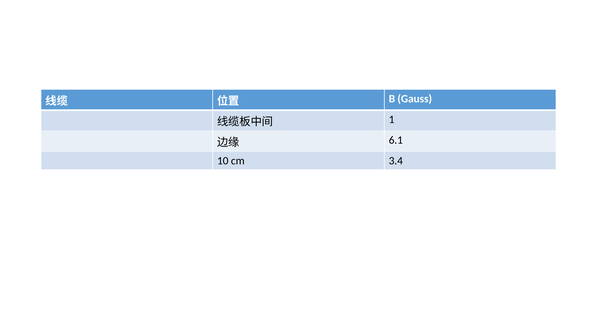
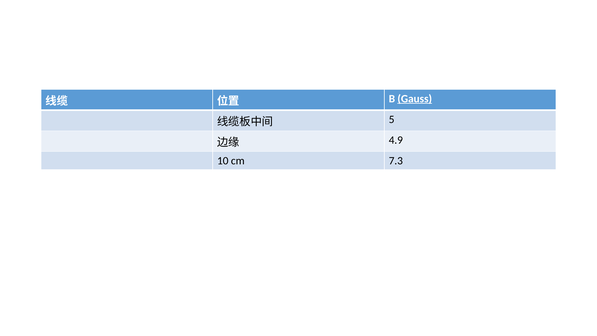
Gauss underline: none -> present (415, 99)
1: 1 -> 5 (392, 119)
6.1: 6.1 -> 4.9 (396, 140)
3.4: 3.4 -> 7.3 (396, 161)
